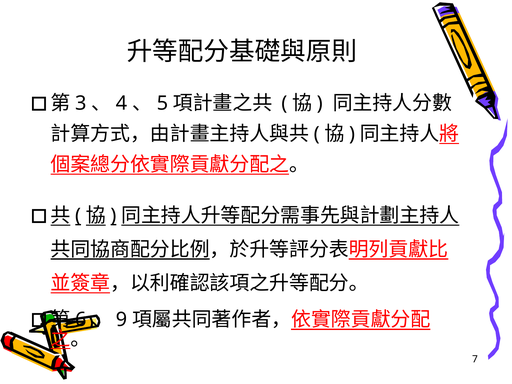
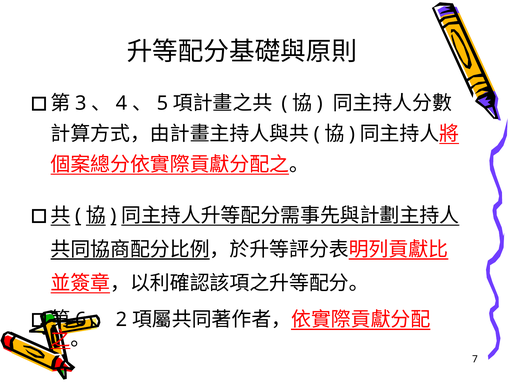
9: 9 -> 2 (122, 320)
